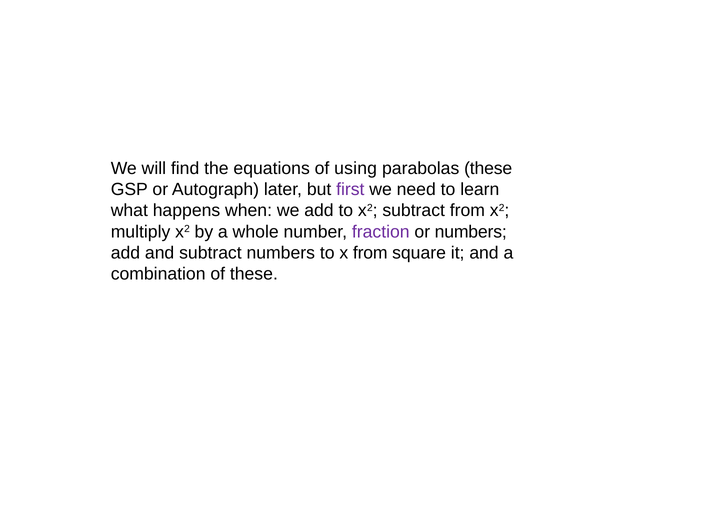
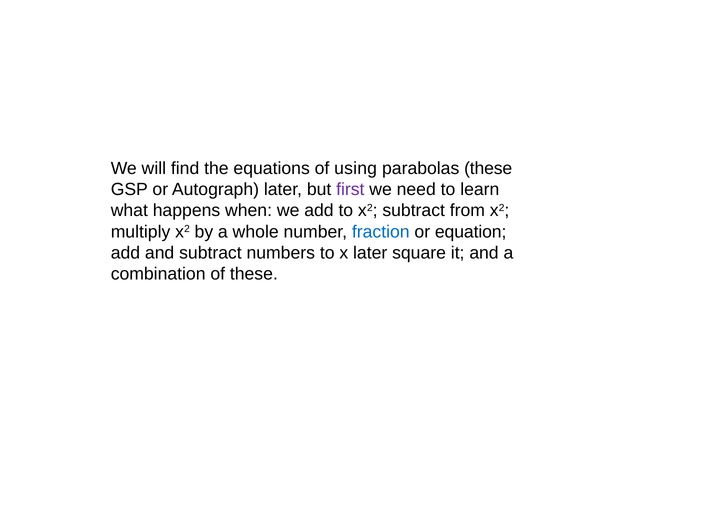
fraction colour: purple -> blue (381, 232)
or numbers: numbers -> equation (471, 232)
x from: from -> later (370, 253)
